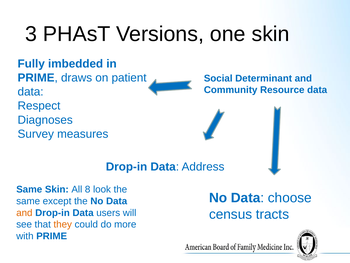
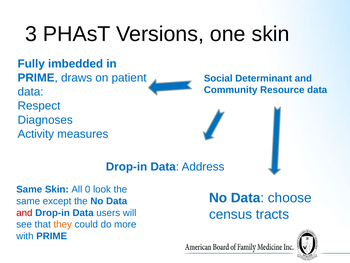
Survey: Survey -> Activity (36, 134)
8: 8 -> 0 (88, 189)
and colour: orange -> red (24, 212)
